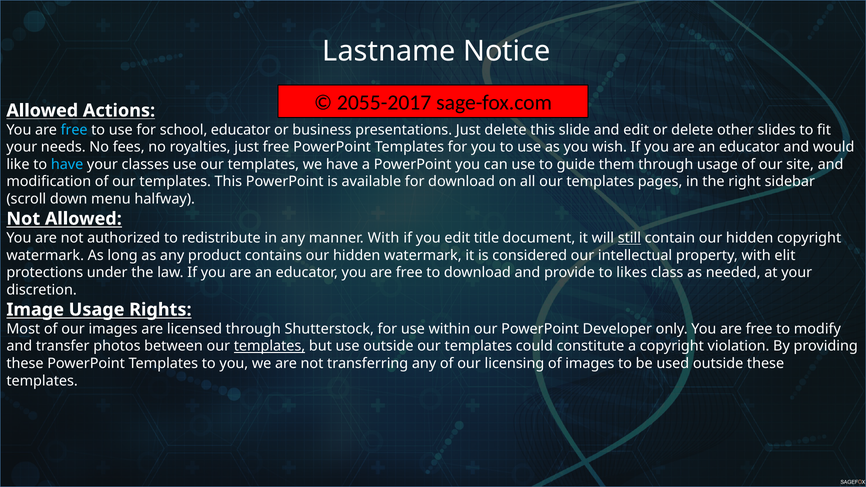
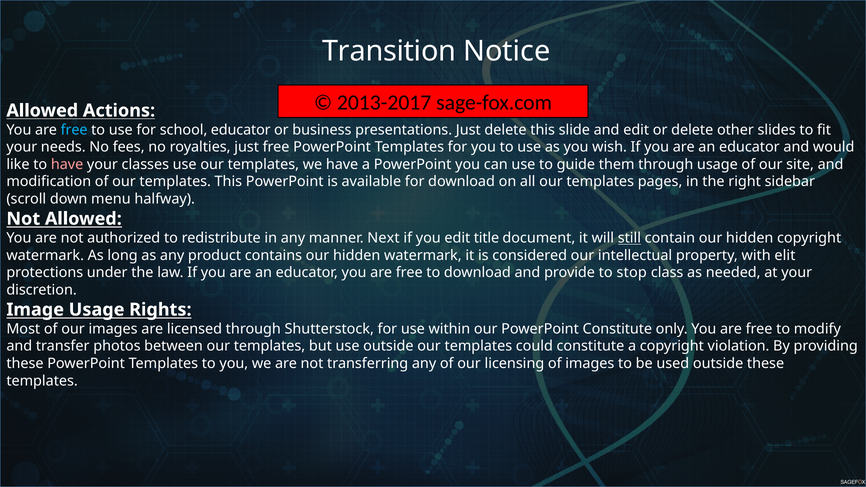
Lastname: Lastname -> Transition (389, 51)
2055-2017: 2055-2017 -> 2013-2017 (384, 103)
have colour: light blue -> pink (67, 164)
manner With: With -> Next (383, 238)
likes: likes -> stop (632, 273)
PowerPoint Developer: Developer -> Constitute (617, 329)
templates underline: present -> none (270, 346)
